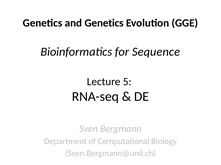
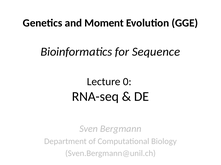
and Genetics: Genetics -> Moment (104, 23)
5: 5 -> 0 (127, 82)
